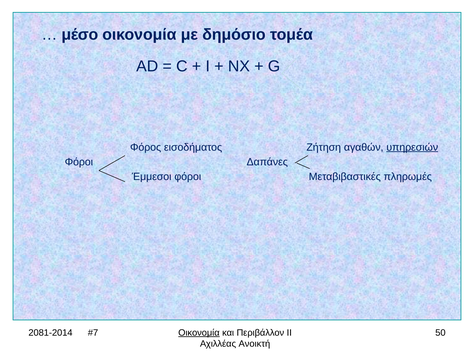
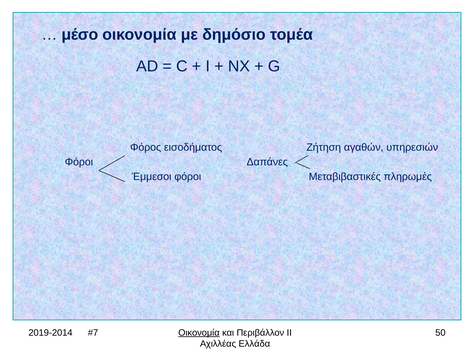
υπηρεσιών underline: present -> none (412, 147)
2081-2014: 2081-2014 -> 2019-2014 (50, 332)
Ανοικτή: Ανοικτή -> Ελλάδα (254, 343)
